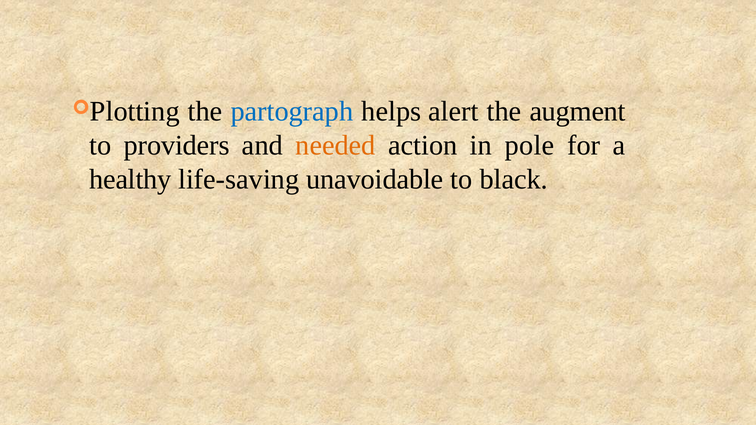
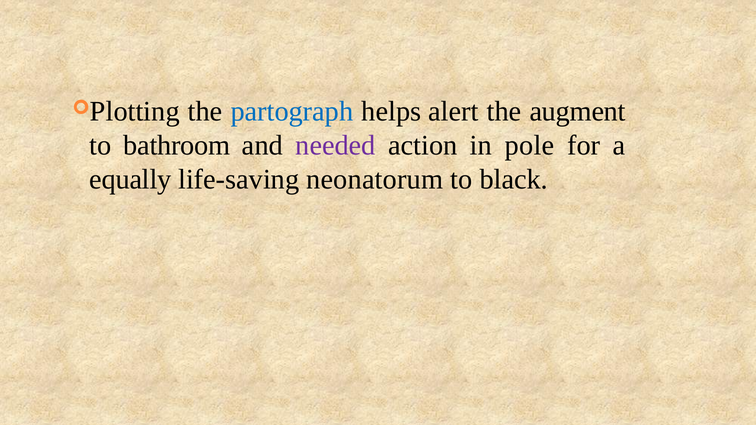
providers: providers -> bathroom (177, 146)
needed colour: orange -> purple (336, 146)
healthy: healthy -> equally (130, 180)
unavoidable: unavoidable -> neonatorum (375, 180)
